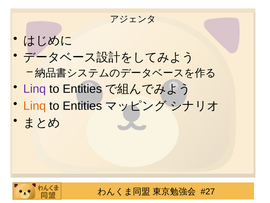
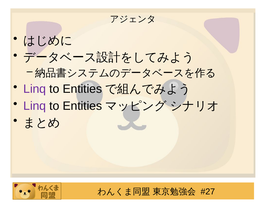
Linq colour: orange -> purple (35, 106)
